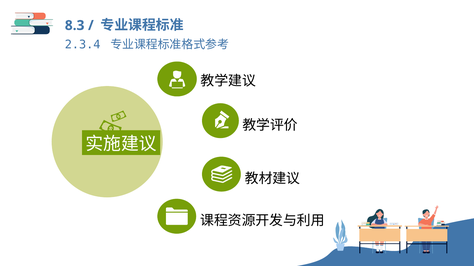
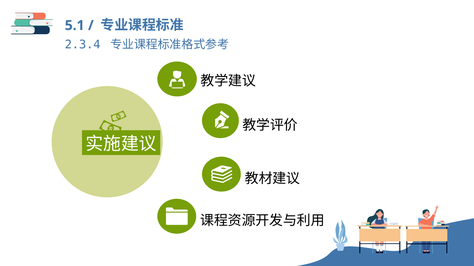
8.3: 8.3 -> 5.1 (75, 25)
